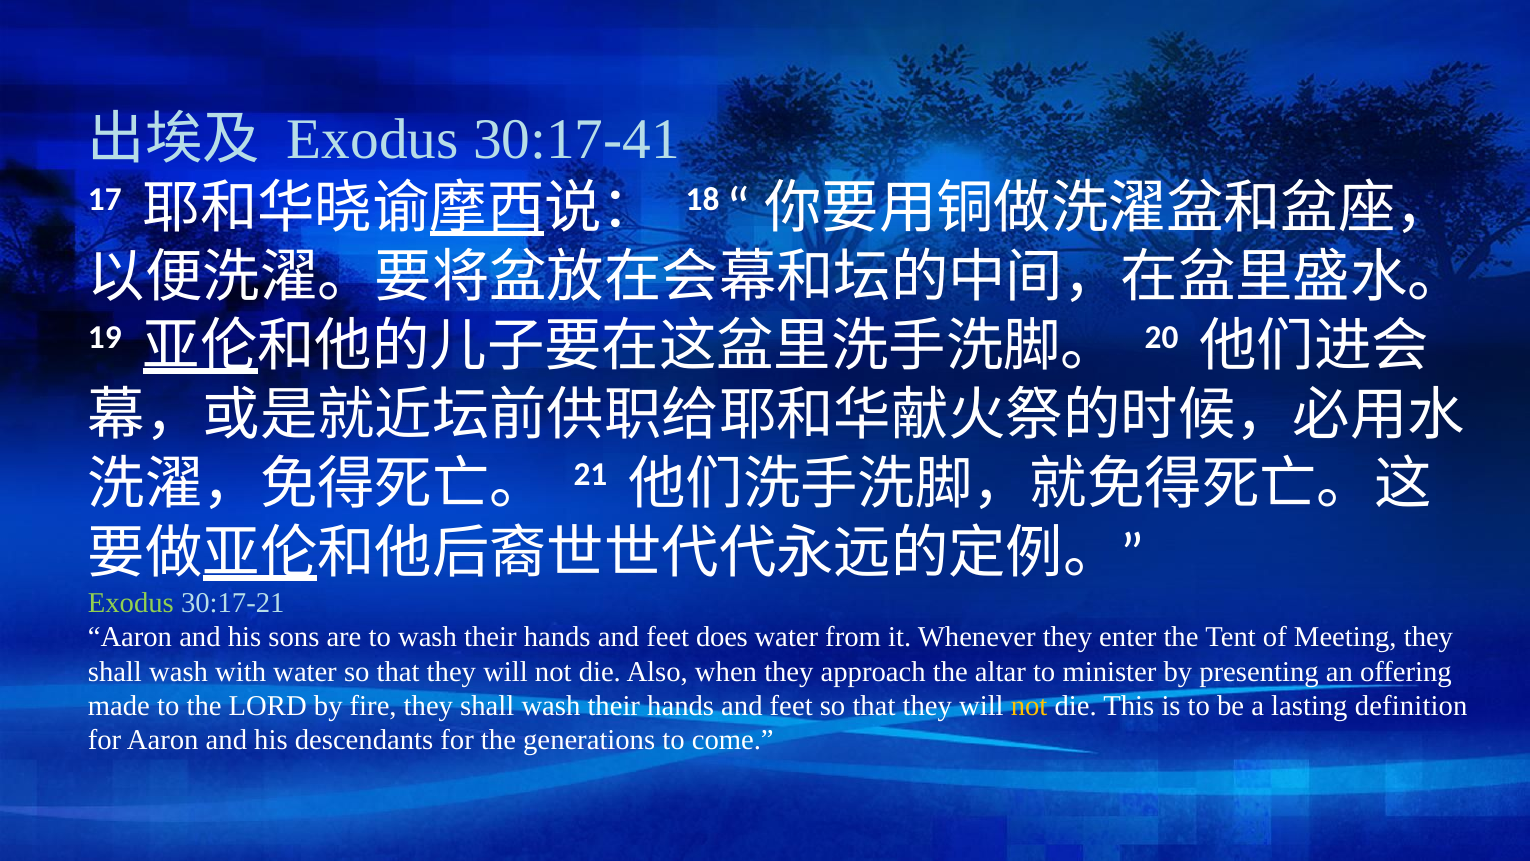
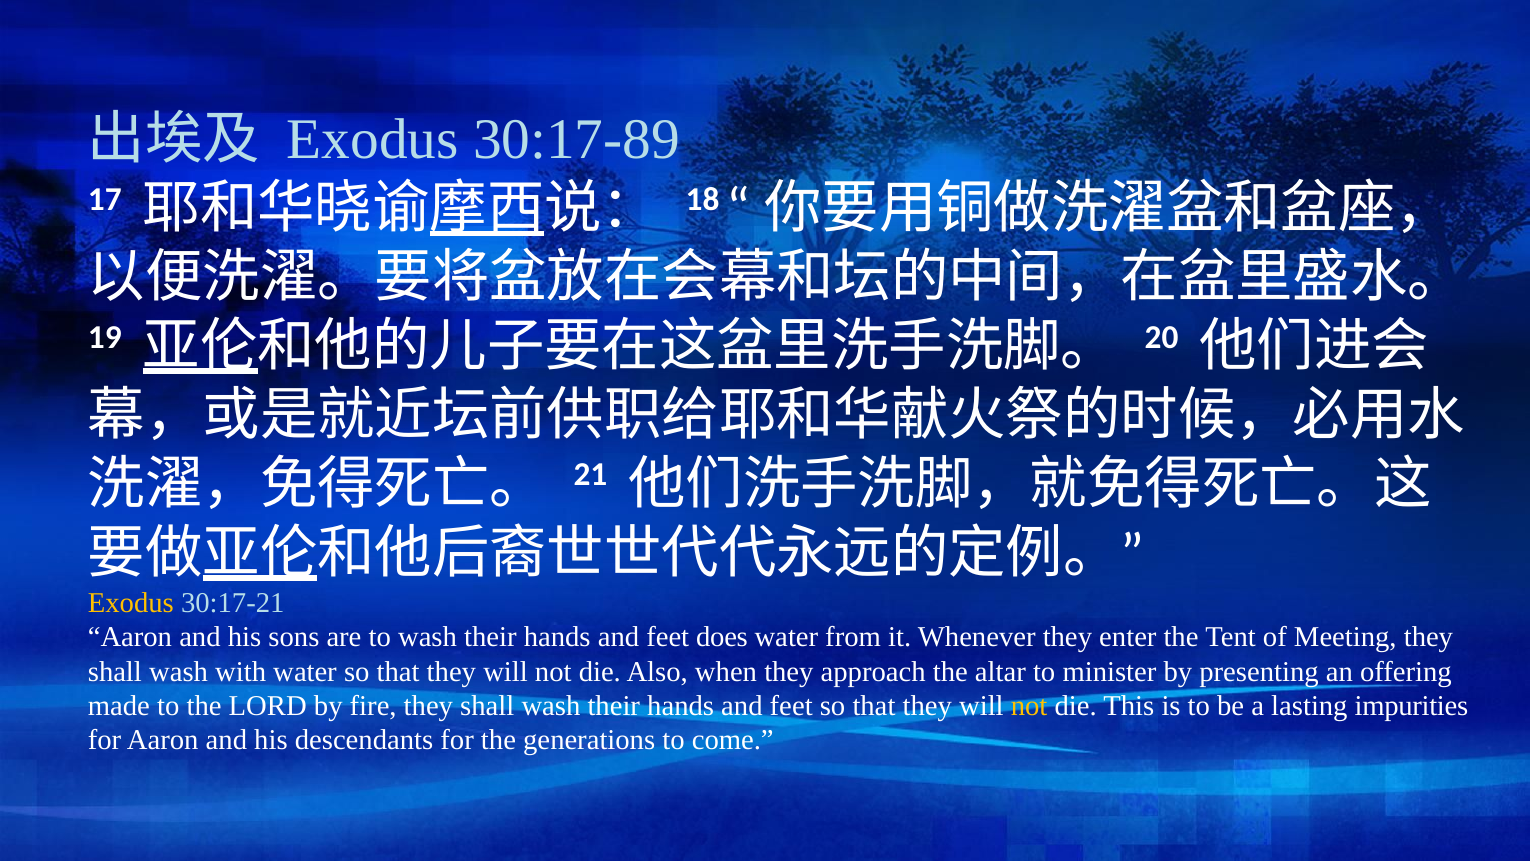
30:17-41: 30:17-41 -> 30:17-89 (577, 140)
Exodus colour: light green -> yellow (131, 602)
definition: definition -> impurities (1411, 706)
